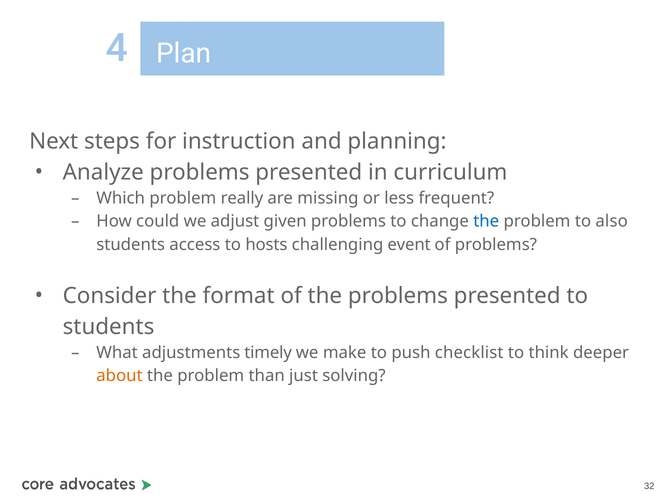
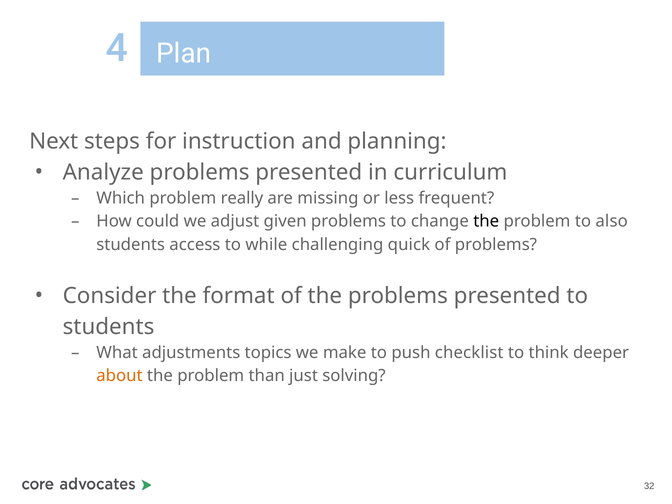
the colour: blue -> black (486, 221)
hosts: hosts -> while (266, 245)
event: event -> quick (409, 245)
timely: timely -> topics (268, 353)
